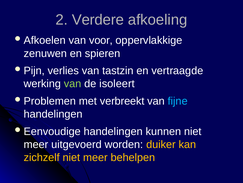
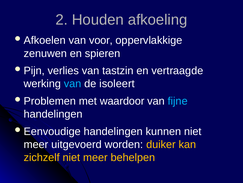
Verdere: Verdere -> Houden (98, 20)
van colour: light green -> light blue (73, 83)
verbreekt: verbreekt -> waardoor (122, 101)
